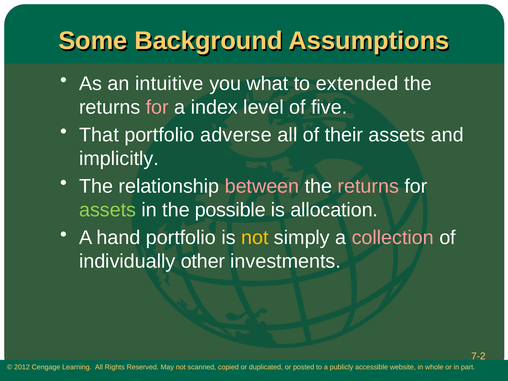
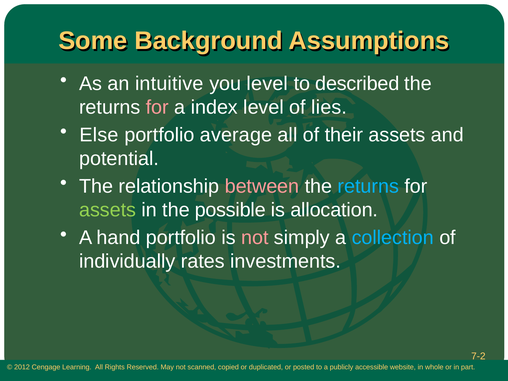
you what: what -> level (267, 84)
extended: extended -> described (357, 84)
five: five -> lies (329, 107)
That: That -> Else (99, 135)
adverse: adverse -> average (236, 135)
implicitly: implicitly -> potential (119, 159)
returns colour: pink -> light blue (368, 186)
not colour: yellow -> pink (255, 238)
collection colour: pink -> light blue (393, 238)
other: other -> rates (203, 261)
